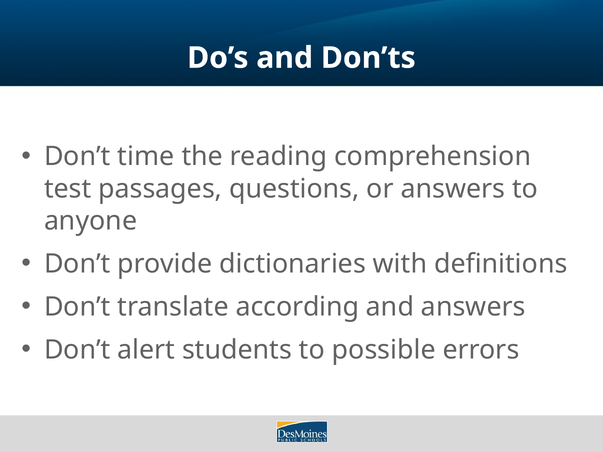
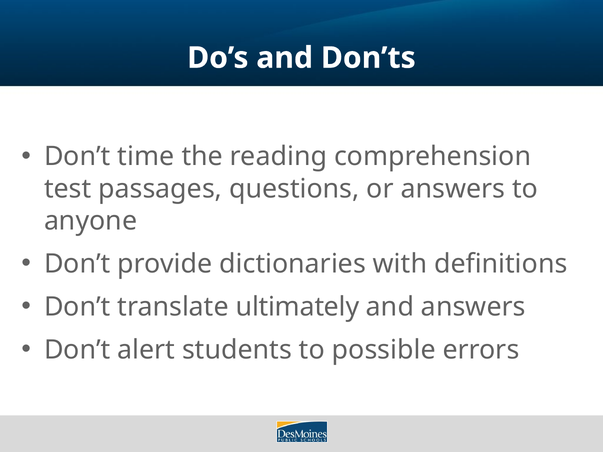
according: according -> ultimately (297, 307)
